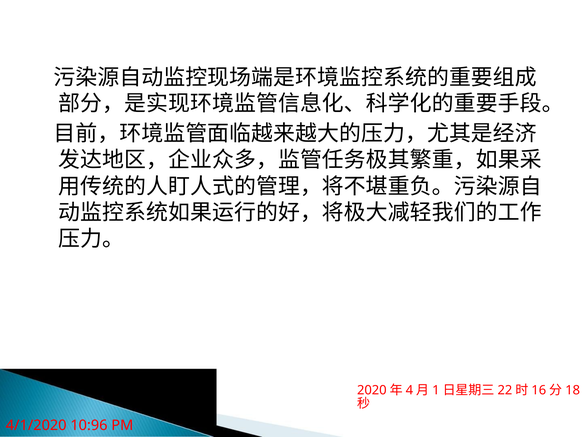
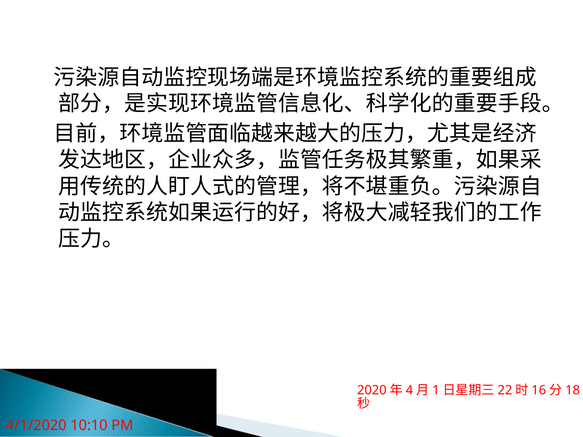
10:96: 10:96 -> 10:10 (89, 426)
